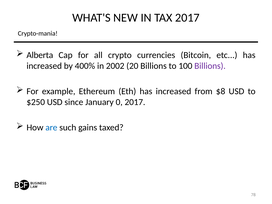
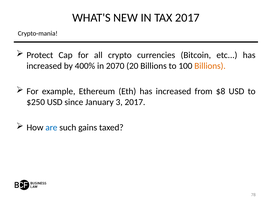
Alberta: Alberta -> Protect (40, 55)
2002: 2002 -> 2070 (115, 66)
Billions colour: purple -> orange (210, 66)
0: 0 -> 3 (119, 102)
